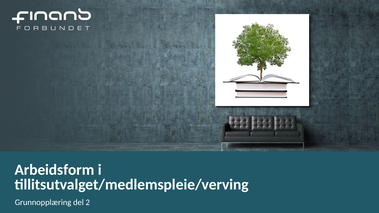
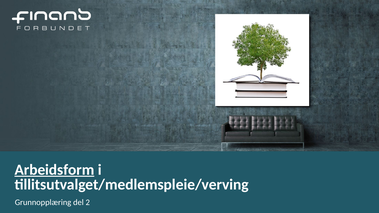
Arbeidsform underline: none -> present (54, 170)
